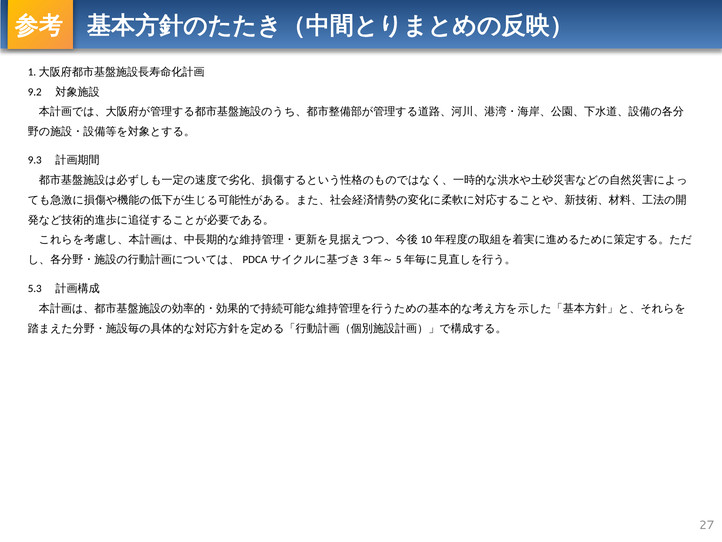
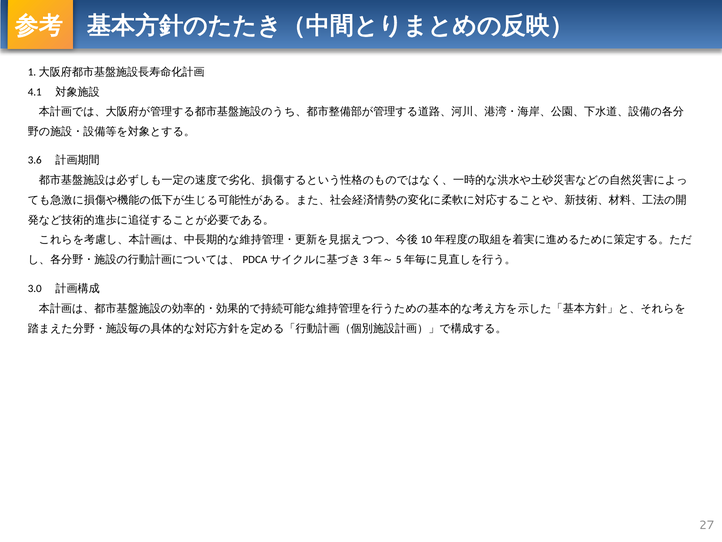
9.2: 9.2 -> 4.1 (35, 92)
9.3: 9.3 -> 3.6 (35, 160)
5.3: 5.3 -> 3.0 (35, 288)
